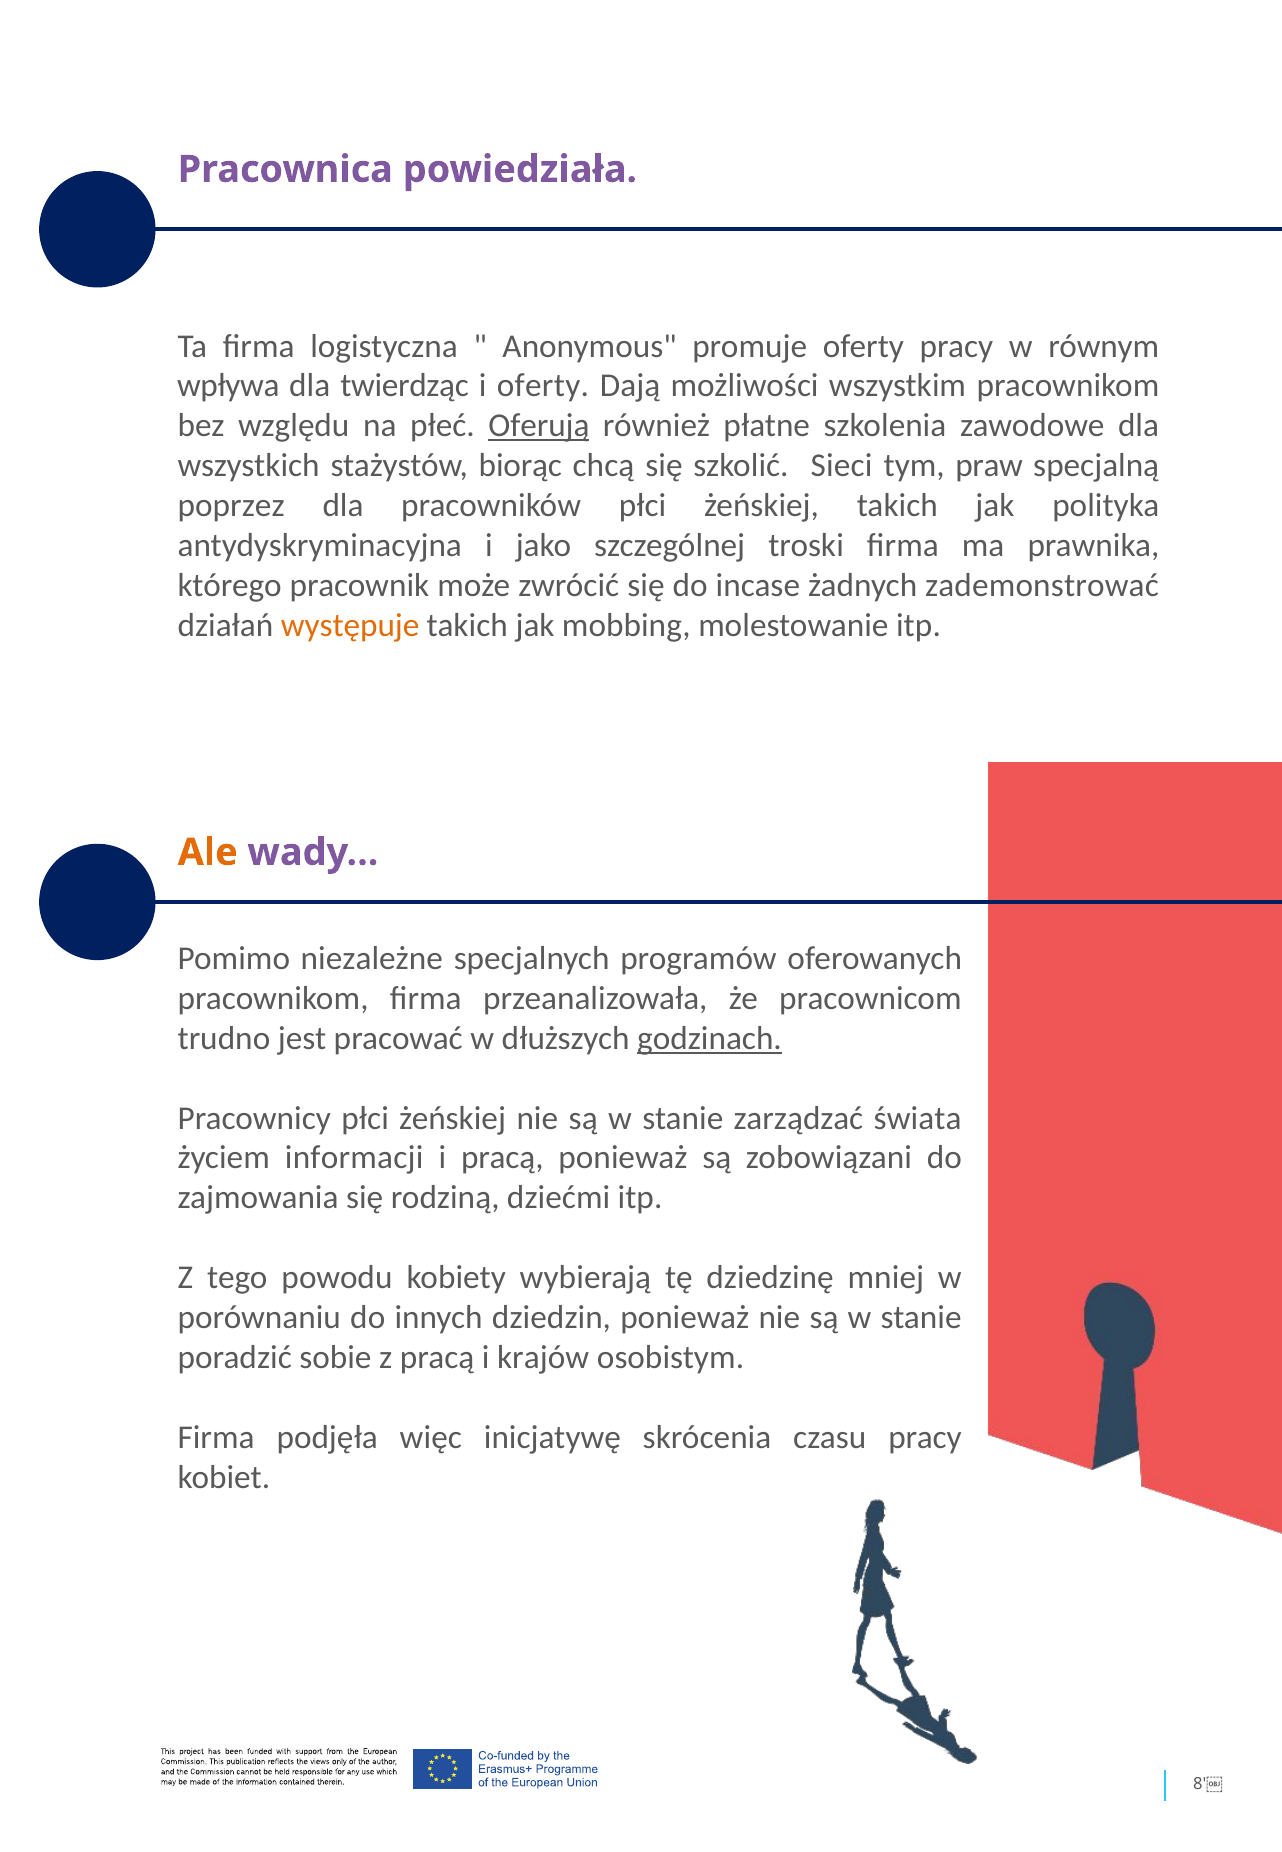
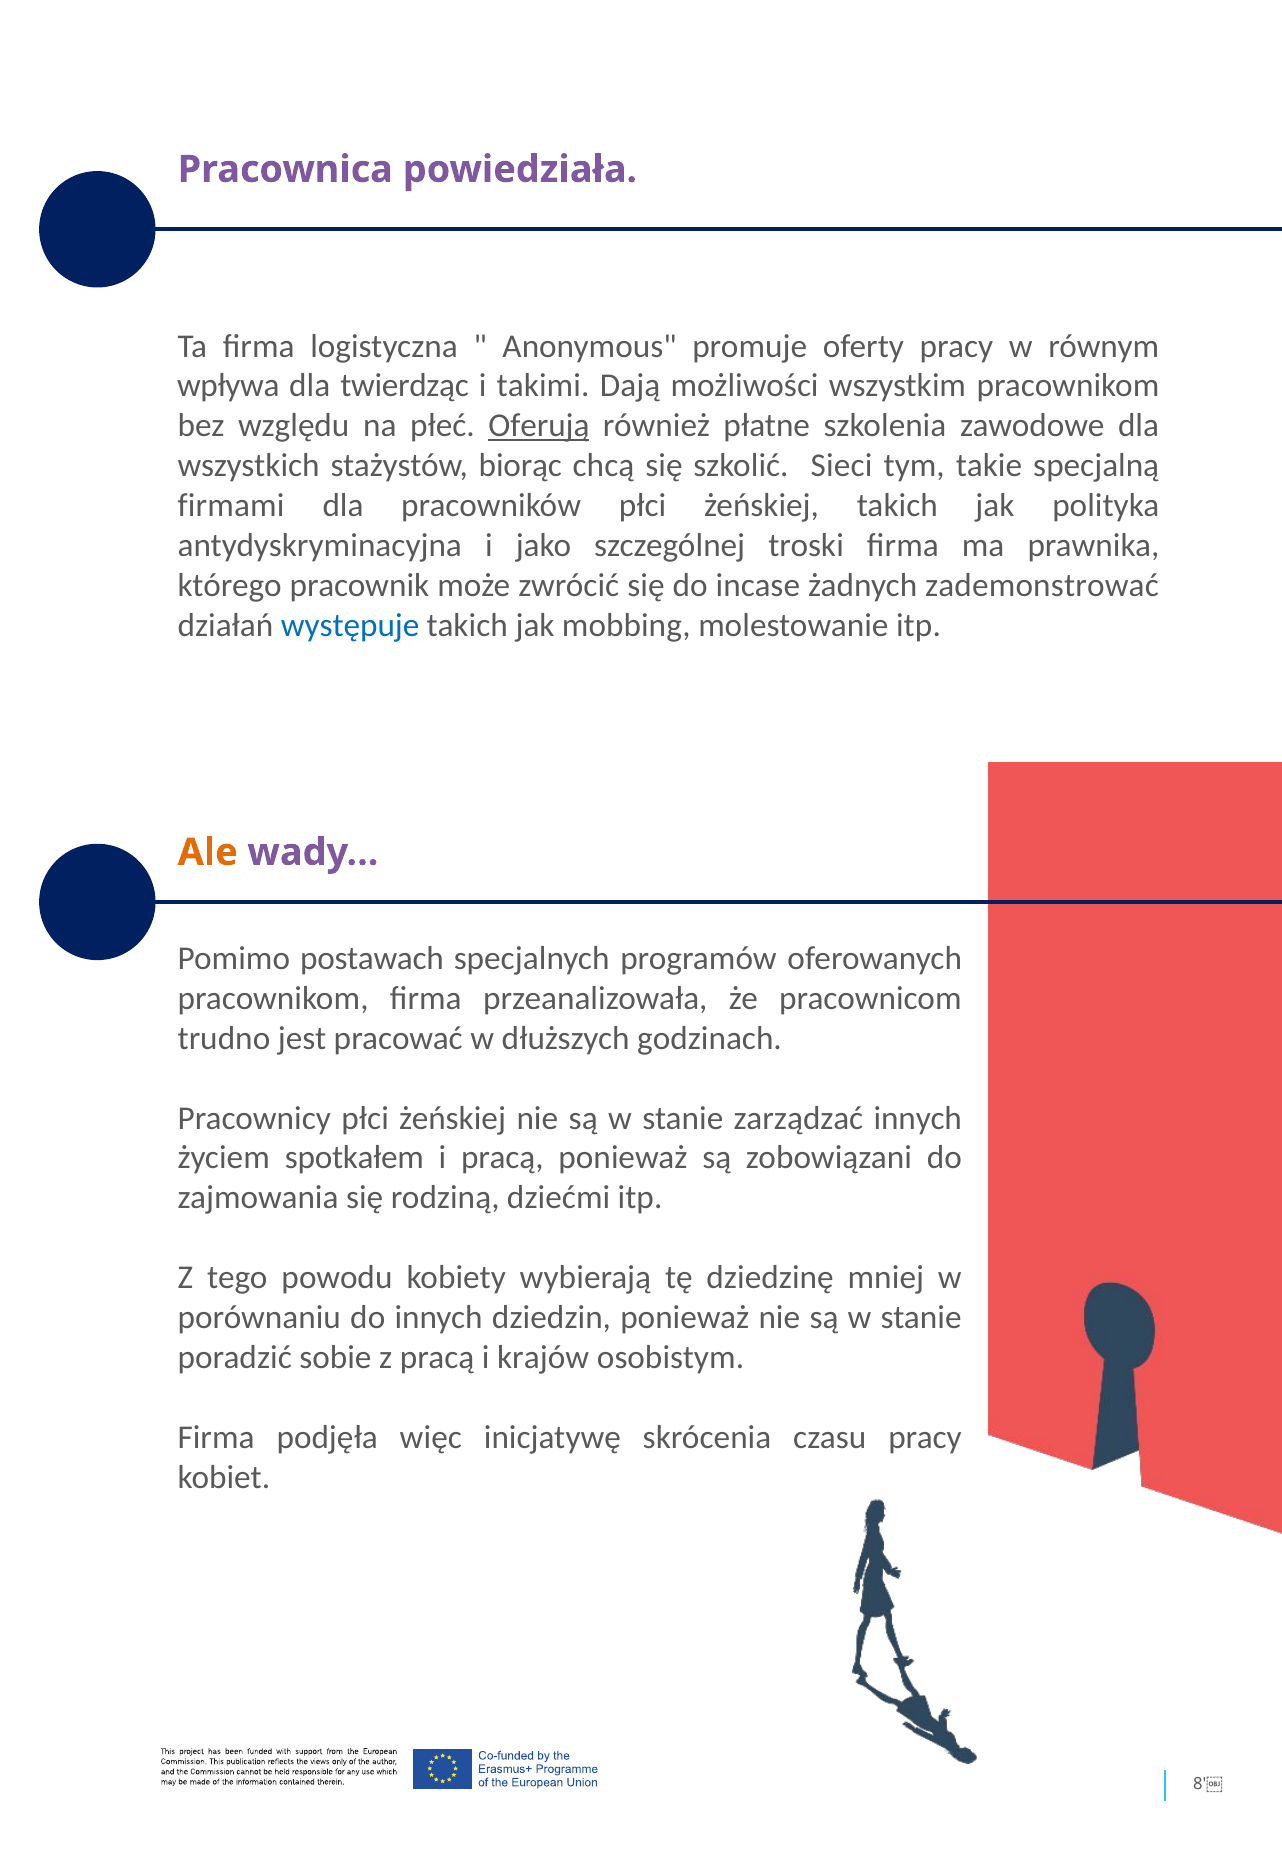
i oferty: oferty -> takimi (543, 386)
praw: praw -> takie (989, 466)
poprzez: poprzez -> firmami (231, 506)
występuje colour: orange -> blue (350, 625)
niezależne: niezależne -> postawach (372, 958)
godzinach underline: present -> none (710, 1038)
zarządzać świata: świata -> innych (918, 1118)
informacji: informacji -> spotkałem (354, 1158)
